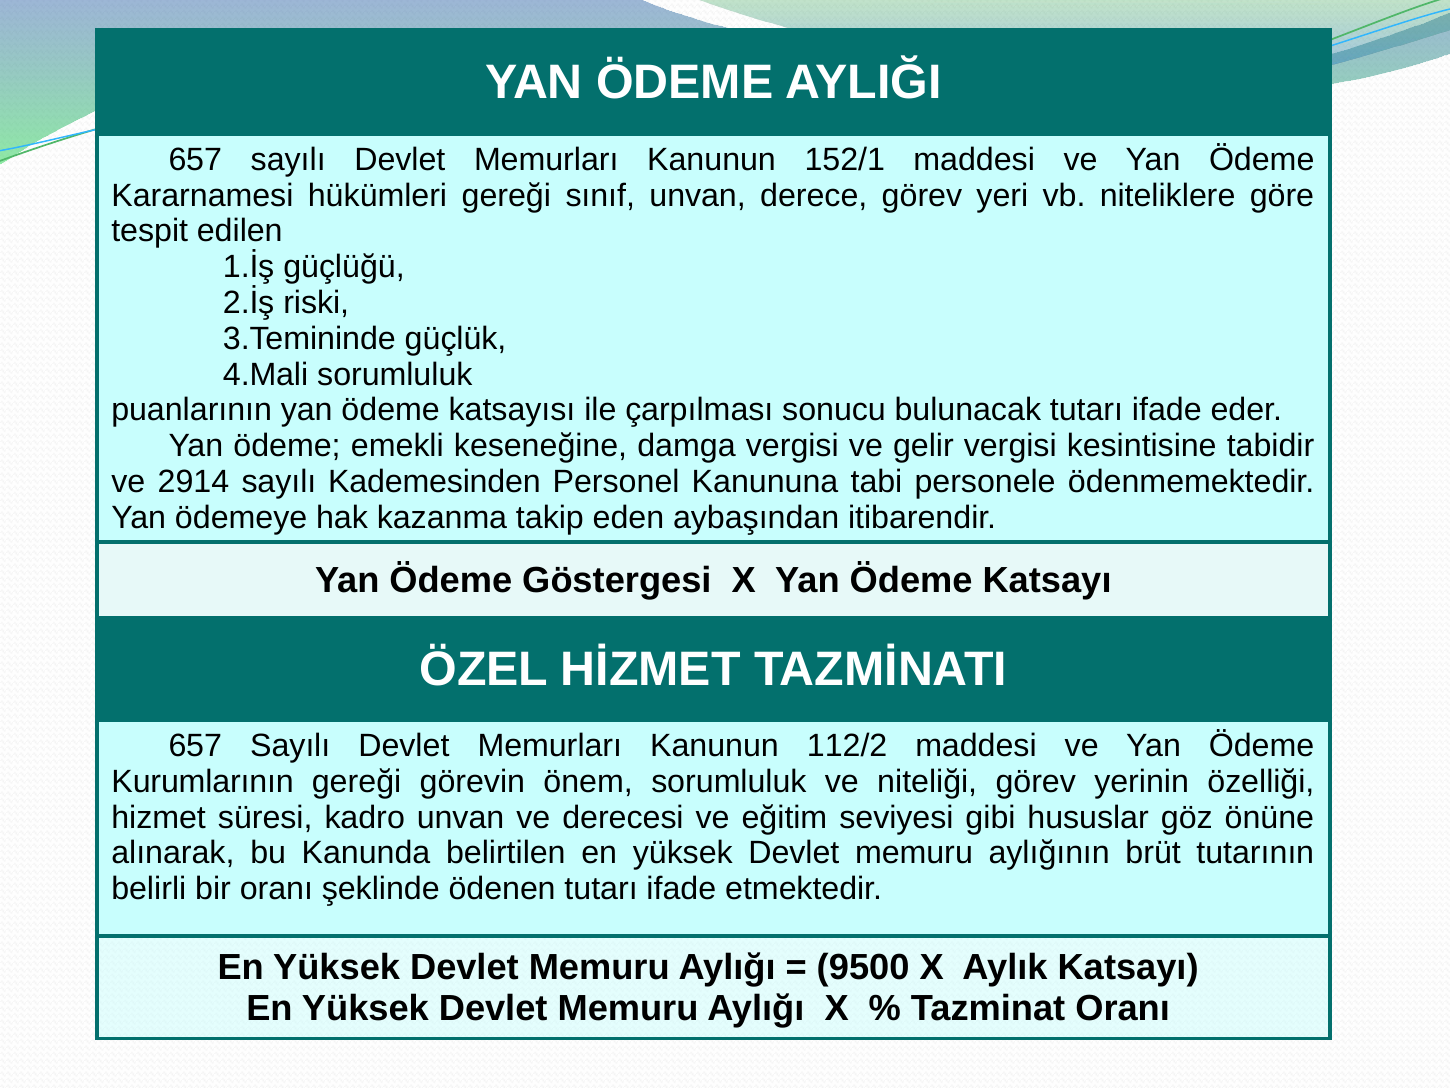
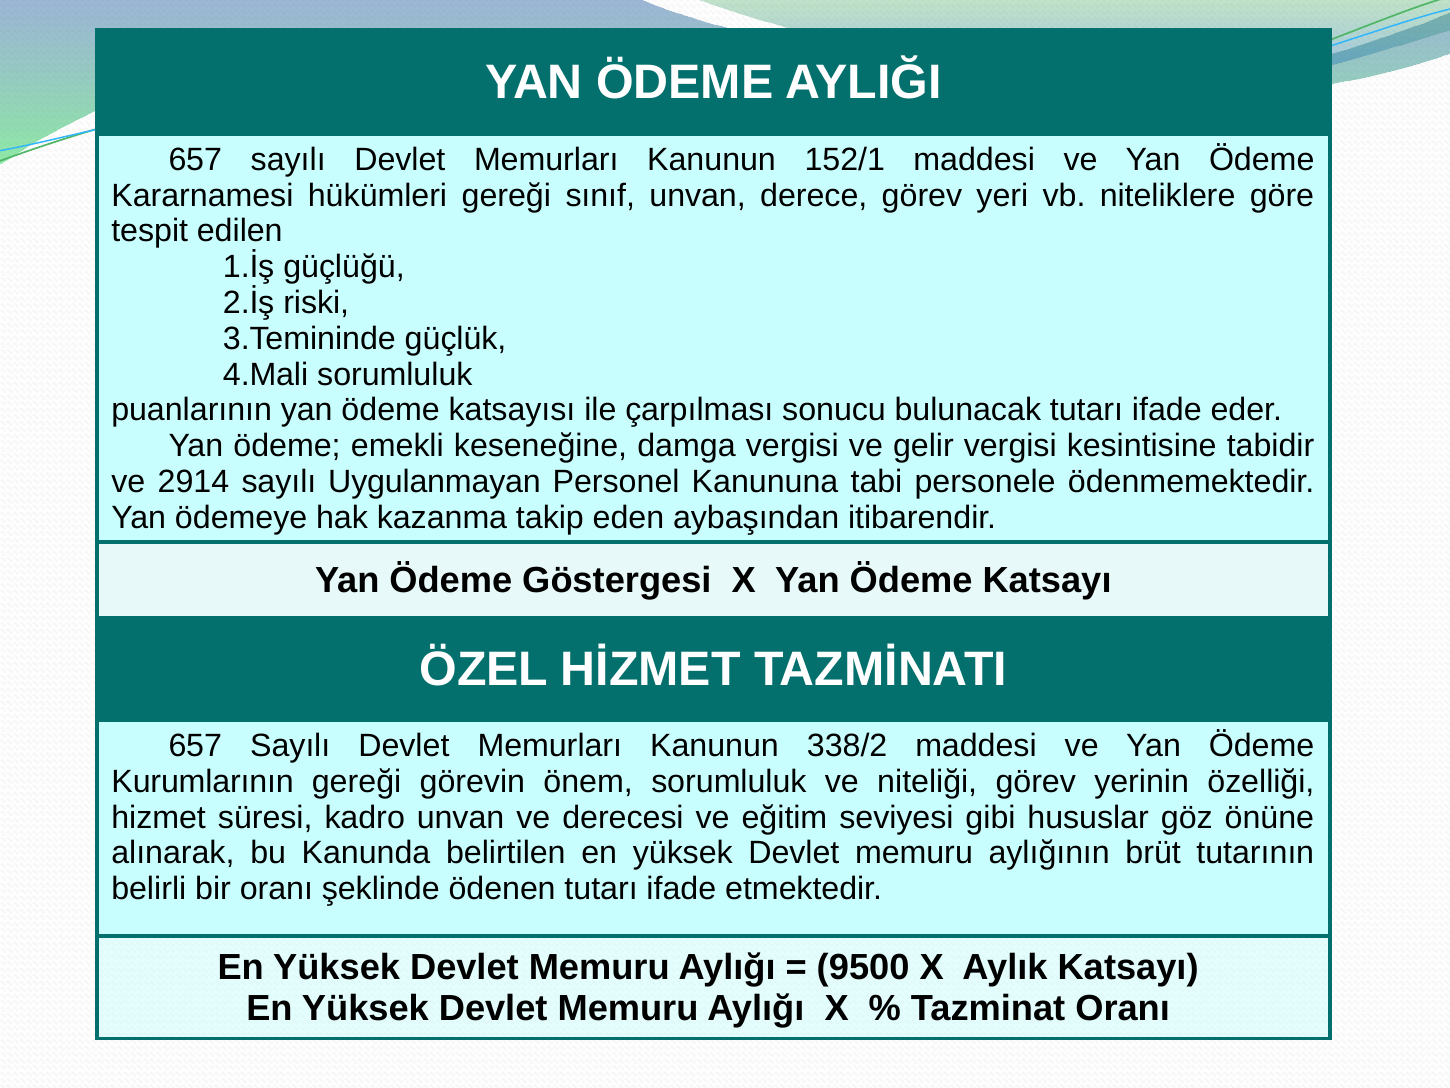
Kademesinden: Kademesinden -> Uygulanmayan (434, 482)
112/2: 112/2 -> 338/2 (847, 745)
